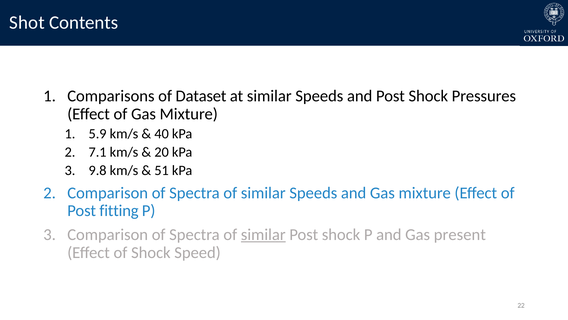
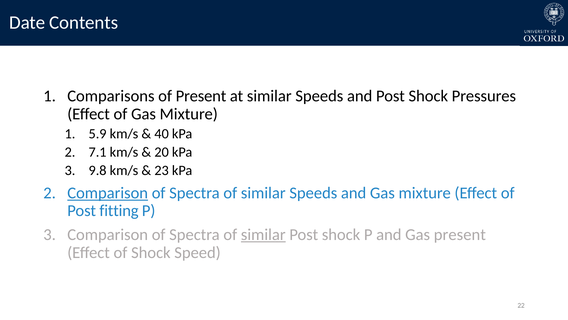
Shot: Shot -> Date (27, 23)
of Dataset: Dataset -> Present (201, 96)
51: 51 -> 23 (162, 170)
Comparison underline: none -> present (108, 193)
